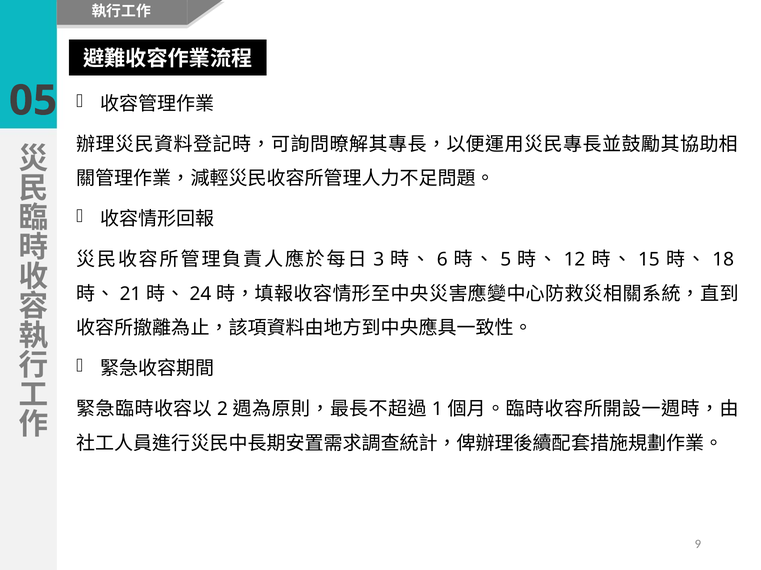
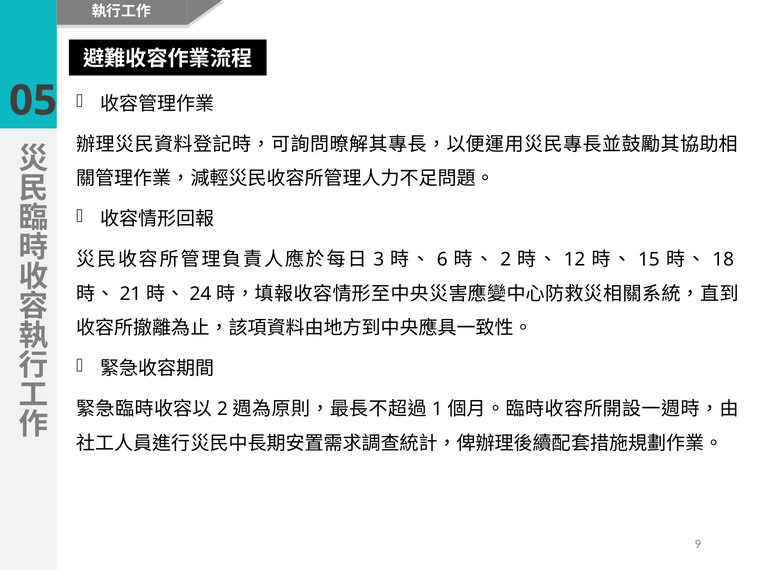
5: 5 -> 2 (506, 260)
